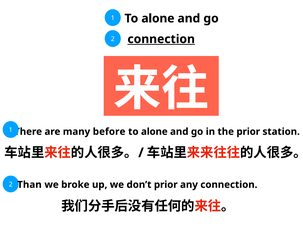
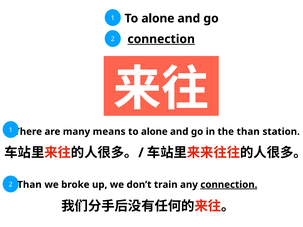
before: before -> means (109, 132)
the prior: prior -> than (248, 132)
don’t prior: prior -> train (166, 185)
connection underline: none -> present (229, 185)
